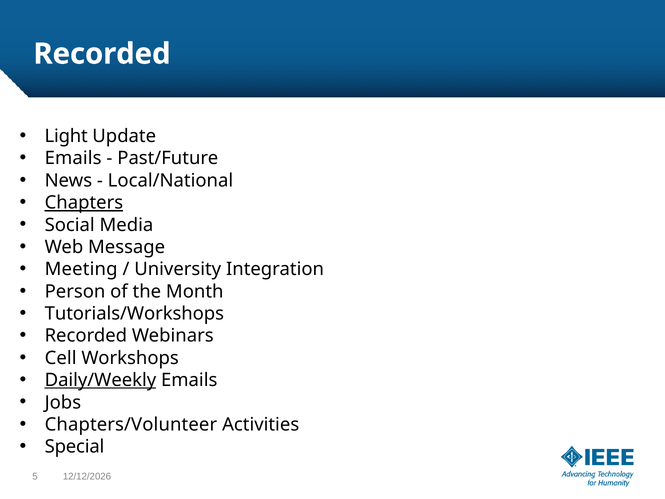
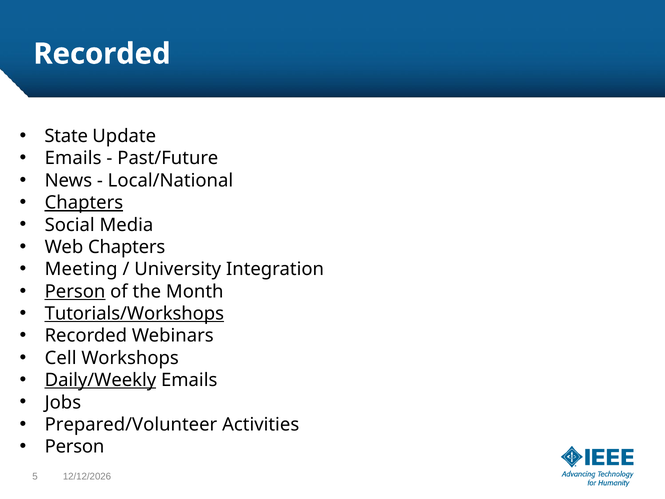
Light: Light -> State (66, 136)
Web Message: Message -> Chapters (127, 247)
Person underline: none -> present (75, 291)
Tutorials/Workshops underline: none -> present (134, 314)
Chapters/Volunteer: Chapters/Volunteer -> Prepared/Volunteer (131, 424)
Special: Special -> Person (75, 447)
